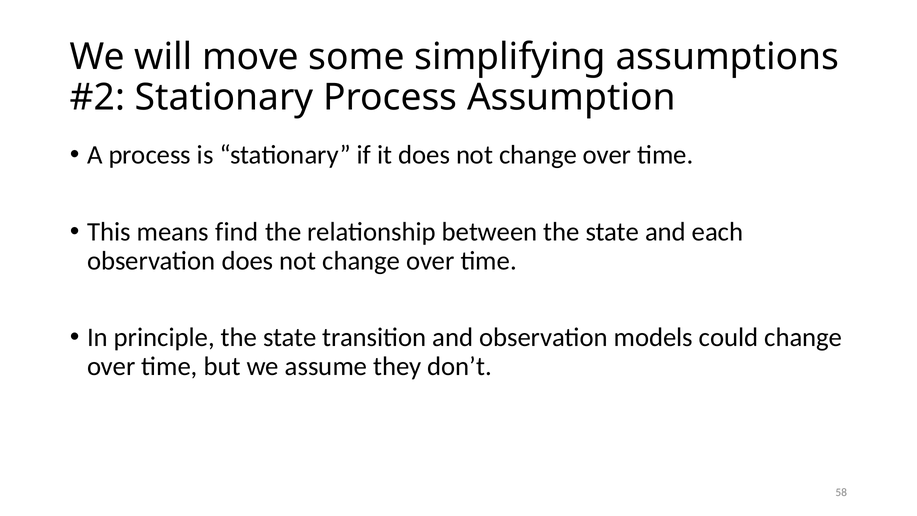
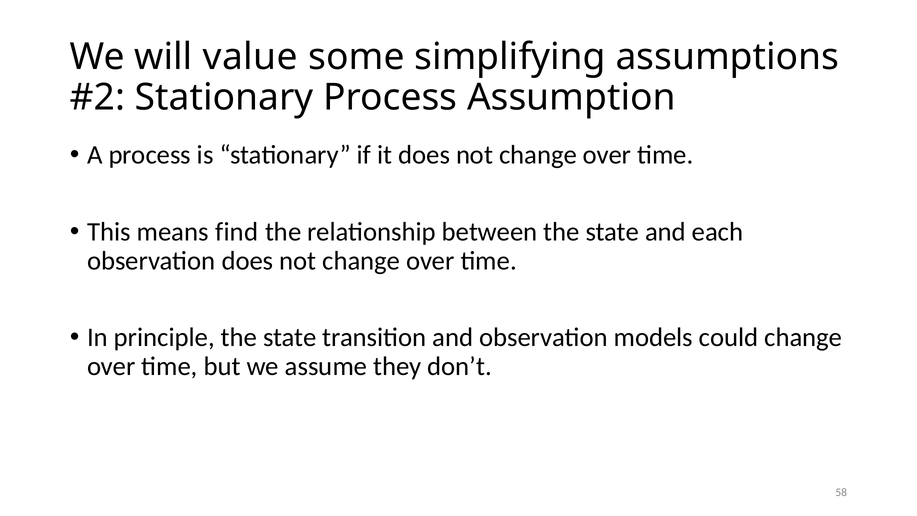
move: move -> value (250, 57)
